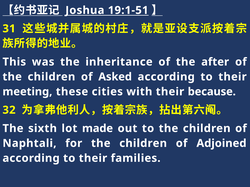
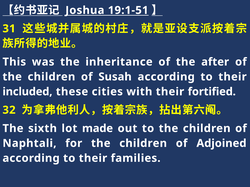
Asked: Asked -> Susah (115, 77)
meeting: meeting -> included (27, 92)
because: because -> fortified (212, 92)
